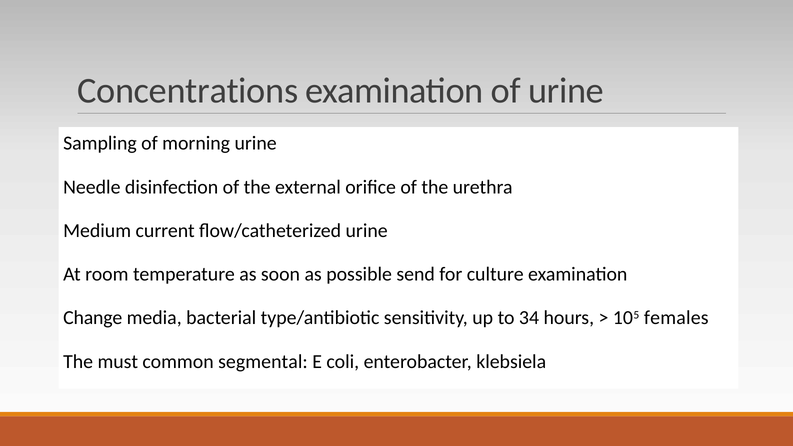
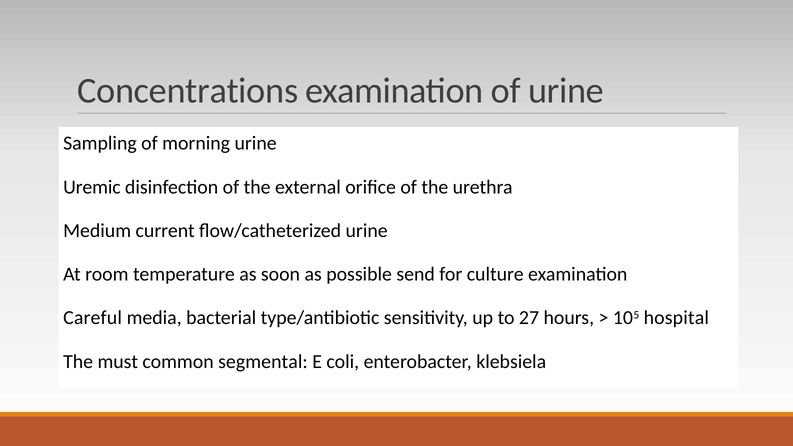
Needle: Needle -> Uremic (92, 187)
Change: Change -> Careful (93, 318)
34: 34 -> 27 (529, 318)
females: females -> hospital (676, 318)
